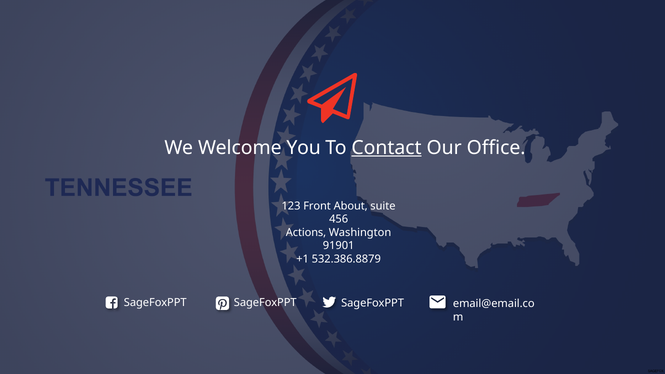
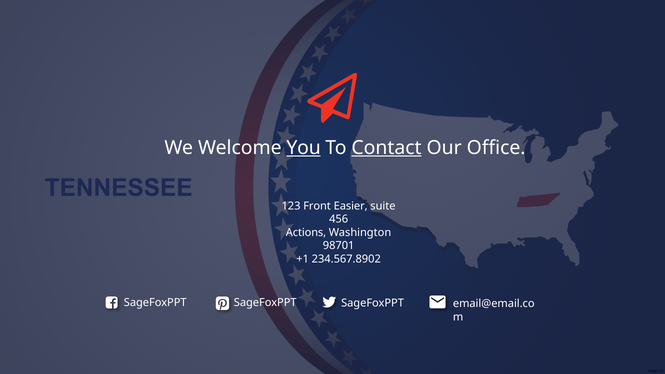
You underline: none -> present (304, 148)
About: About -> Easier (351, 206)
91901: 91901 -> 98701 (339, 246)
532.386.8879: 532.386.8879 -> 234.567.8902 (346, 259)
